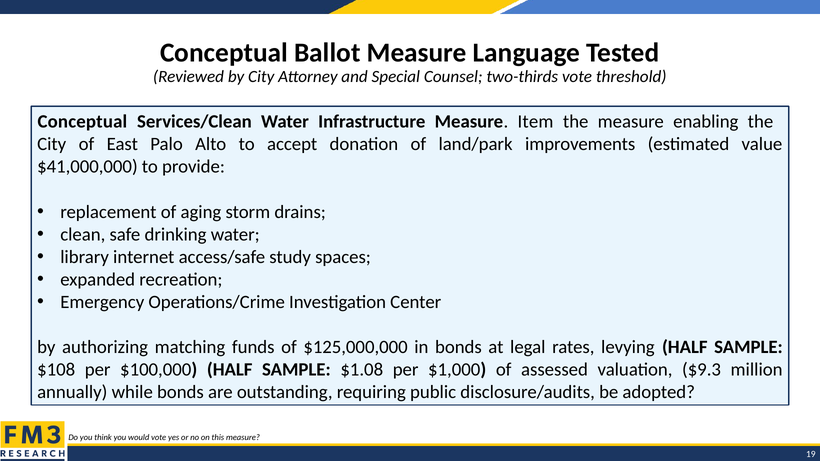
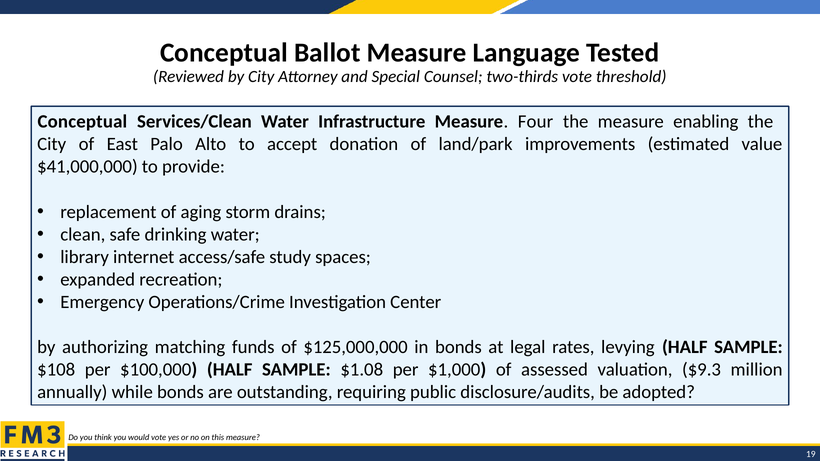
Item: Item -> Four (536, 122)
